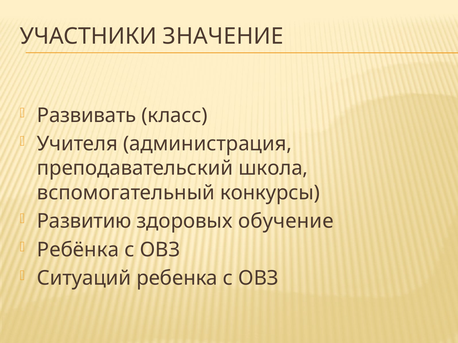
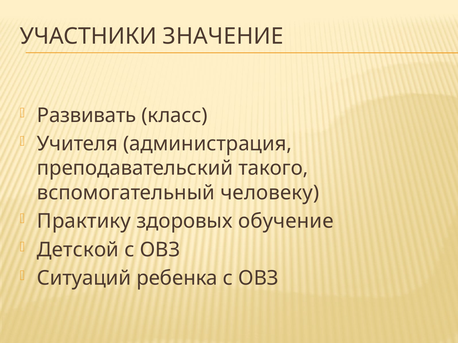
школа: школа -> такого (273, 169)
конкурсы: конкурсы -> человеку (270, 193)
Развитию: Развитию -> Практику (84, 221)
Ребёнка: Ребёнка -> Детской (78, 250)
